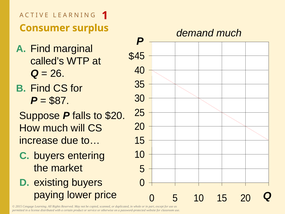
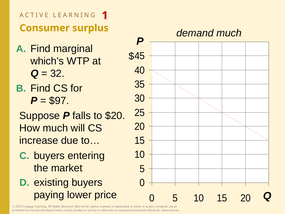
called’s: called’s -> which’s (47, 61)
26: 26 -> 32 (57, 73)
$87: $87 -> $97 (59, 101)
